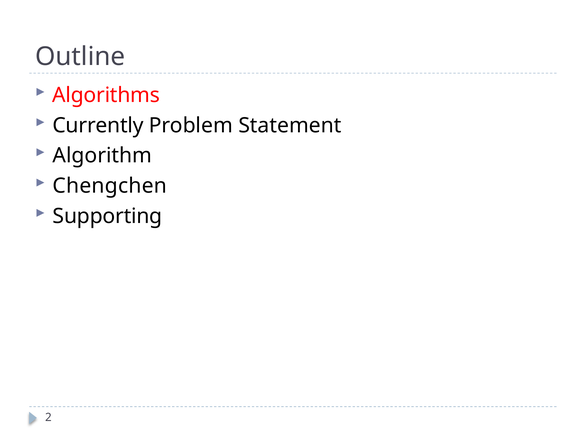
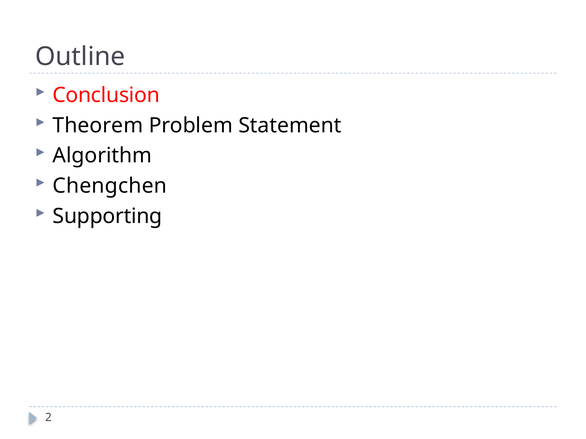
Algorithms: Algorithms -> Conclusion (106, 95)
Currently: Currently -> Theorem (98, 126)
